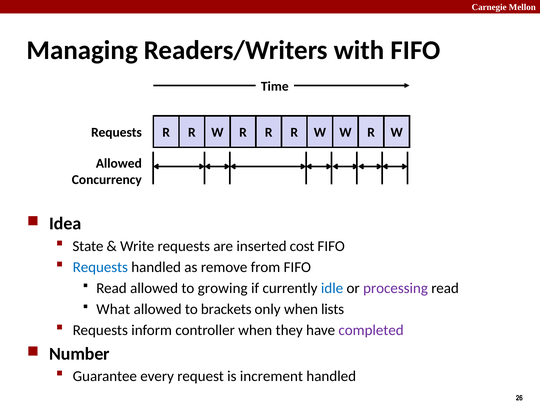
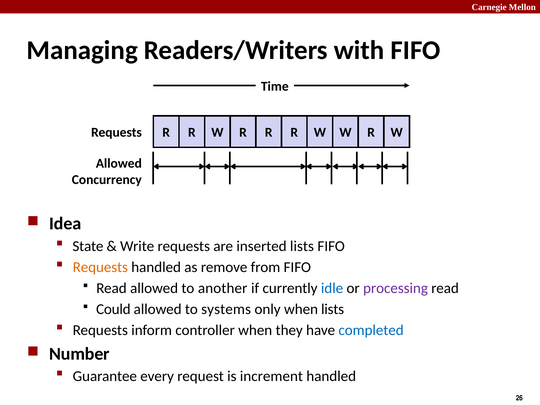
inserted cost: cost -> lists (302, 246)
Requests colour: blue -> orange (100, 267)
growing: growing -> another (223, 288)
What: What -> Could (113, 309)
brackets: brackets -> systems (226, 309)
completed colour: purple -> blue (371, 330)
